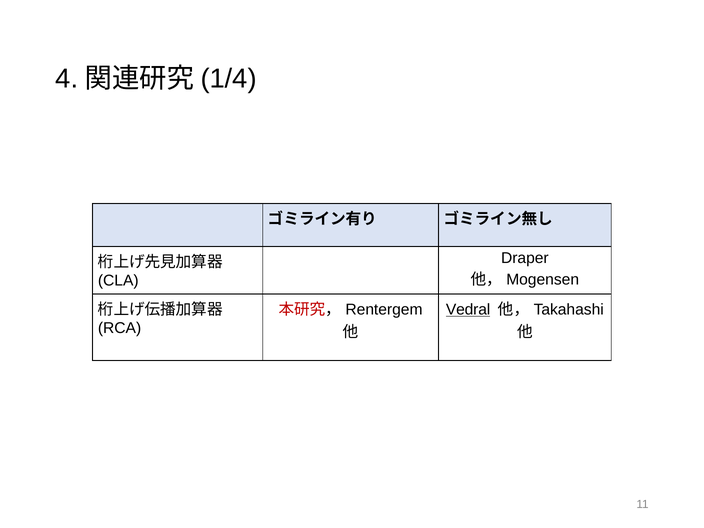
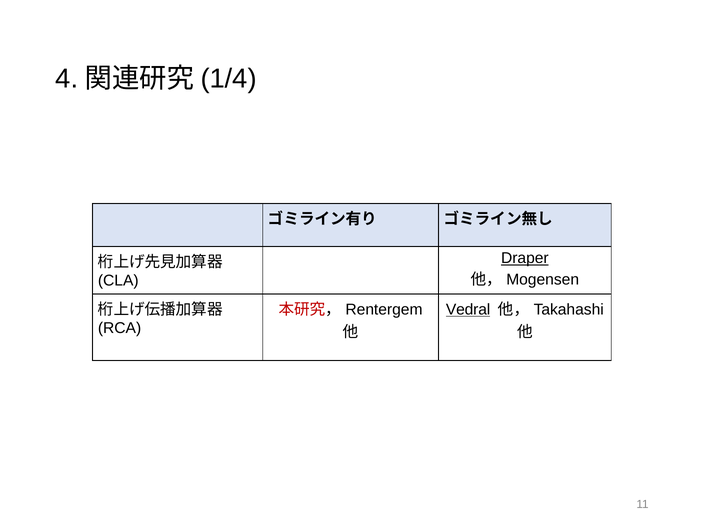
Draper underline: none -> present (525, 258)
